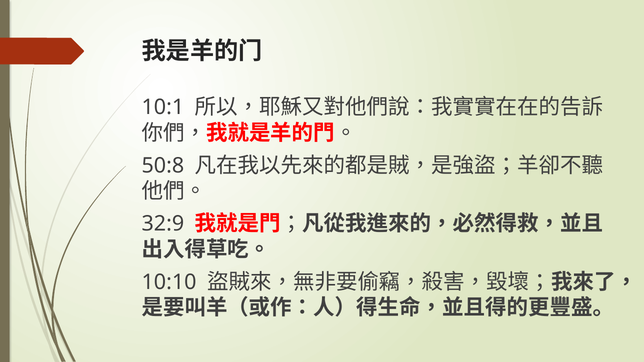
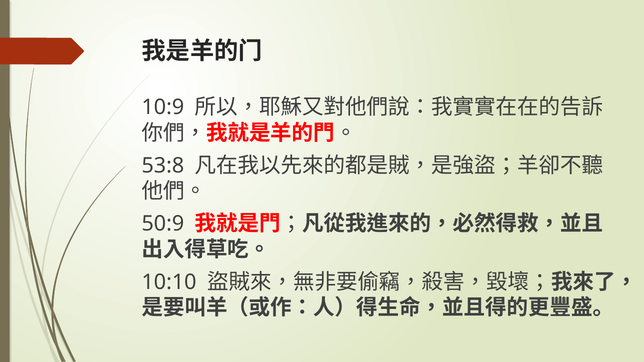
10:1: 10:1 -> 10:9 (163, 107)
50:8: 50:8 -> 53:8 (163, 166)
32:9: 32:9 -> 50:9 (163, 224)
